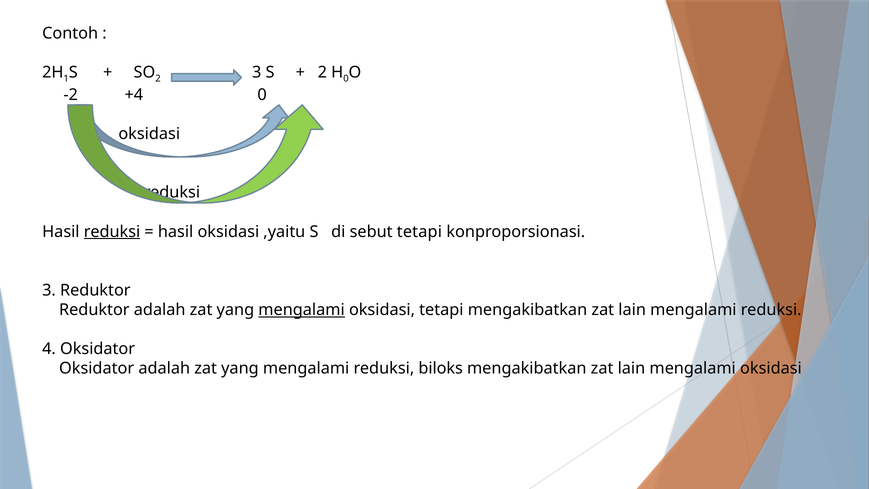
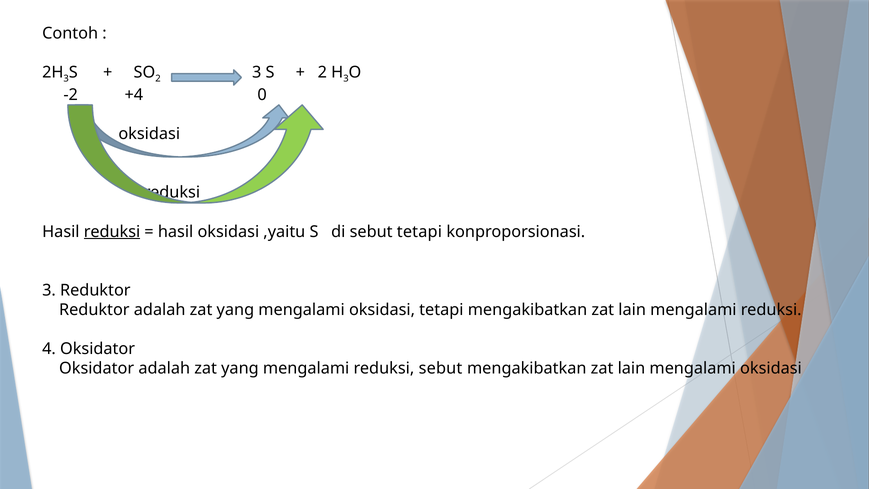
1: 1 -> 3 (66, 79)
0: 0 -> 3 (346, 79)
mengalami underline: present -> none (302, 310)
reduksi biloks: biloks -> sebut (441, 368)
